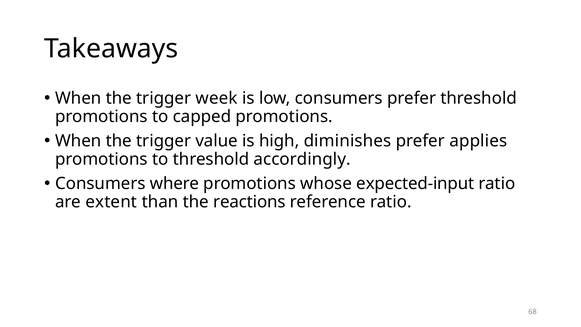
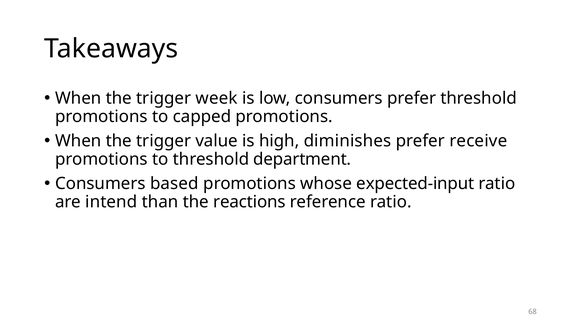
applies: applies -> receive (478, 141)
accordingly: accordingly -> department (302, 159)
where: where -> based (174, 184)
extent: extent -> intend (111, 202)
